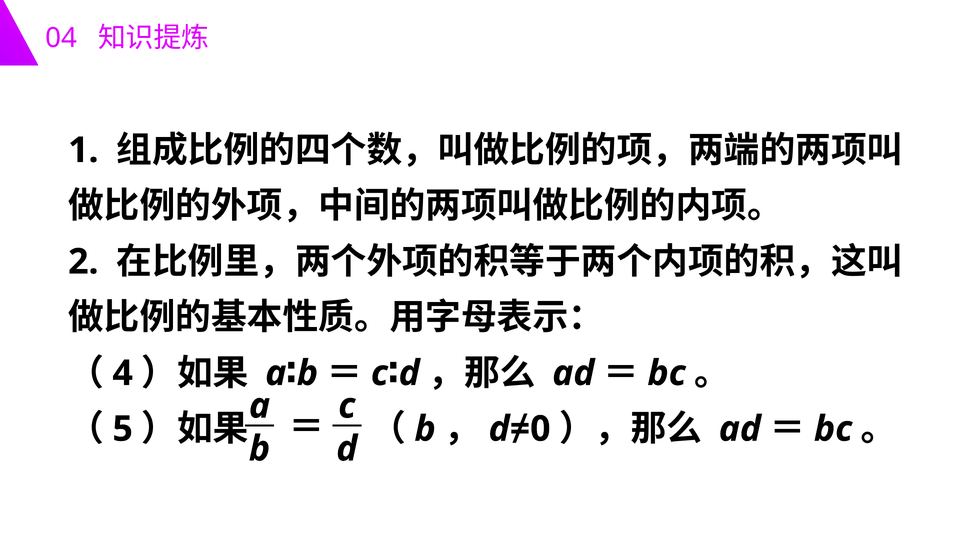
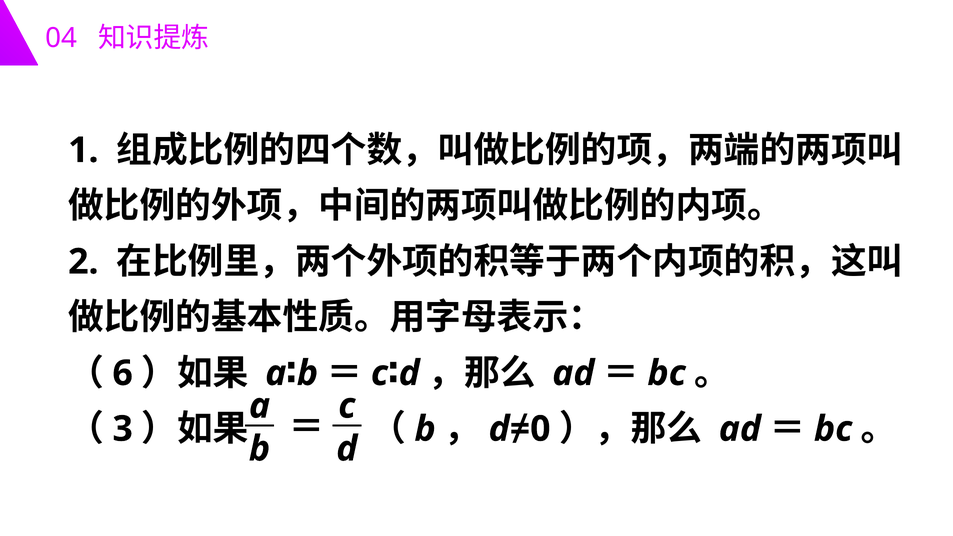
4: 4 -> 6 (123, 373)
5: 5 -> 3 (123, 429)
